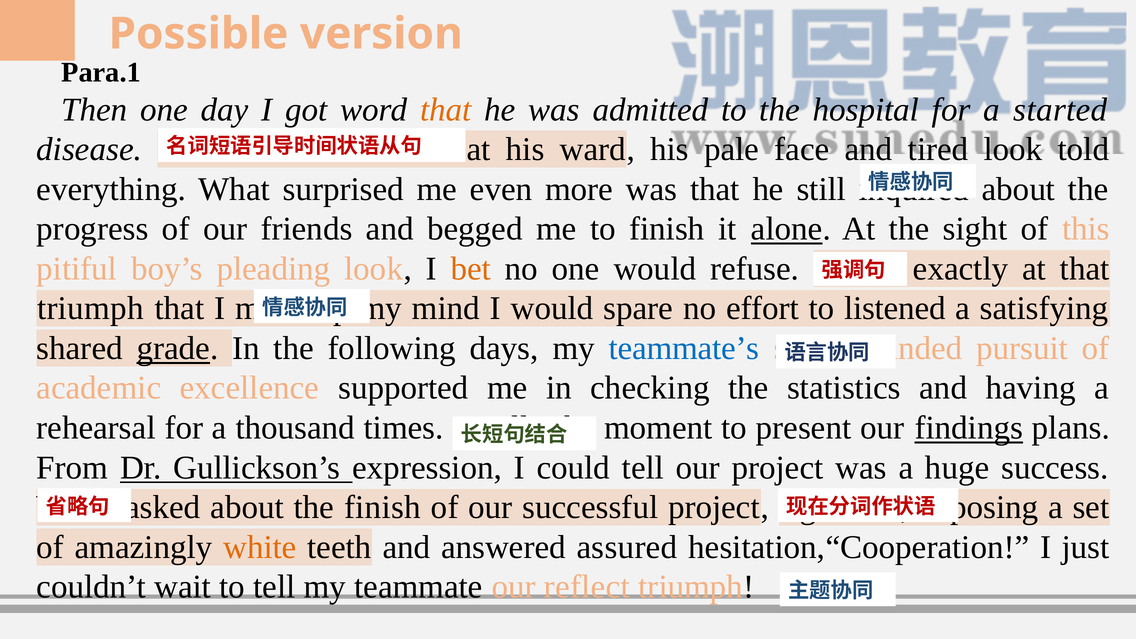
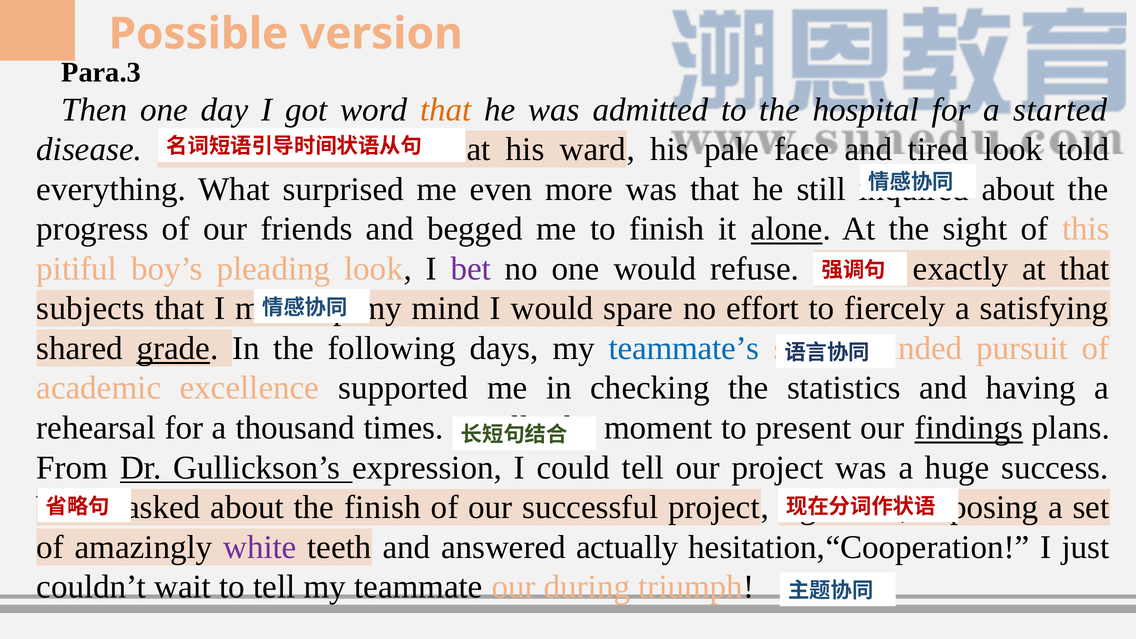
Para.1: Para.1 -> Para.3 (101, 72)
bet colour: orange -> purple (471, 269)
triumph: triumph -> subjects (91, 308)
listened: listened -> fiercely (895, 308)
white colour: orange -> purple (260, 547)
assured: assured -> actually (627, 547)
reflect: reflect -> during (587, 587)
